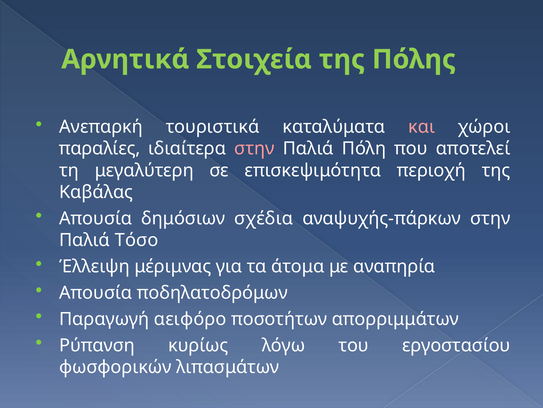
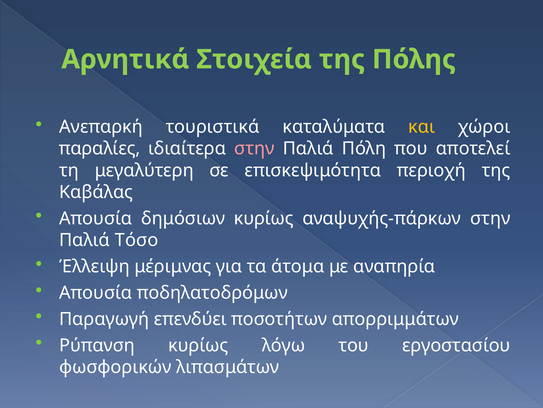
και colour: pink -> yellow (422, 127)
δημόσιων σχέδια: σχέδια -> κυρίως (264, 218)
αειφόρο: αειφόρο -> επενδύει (190, 318)
